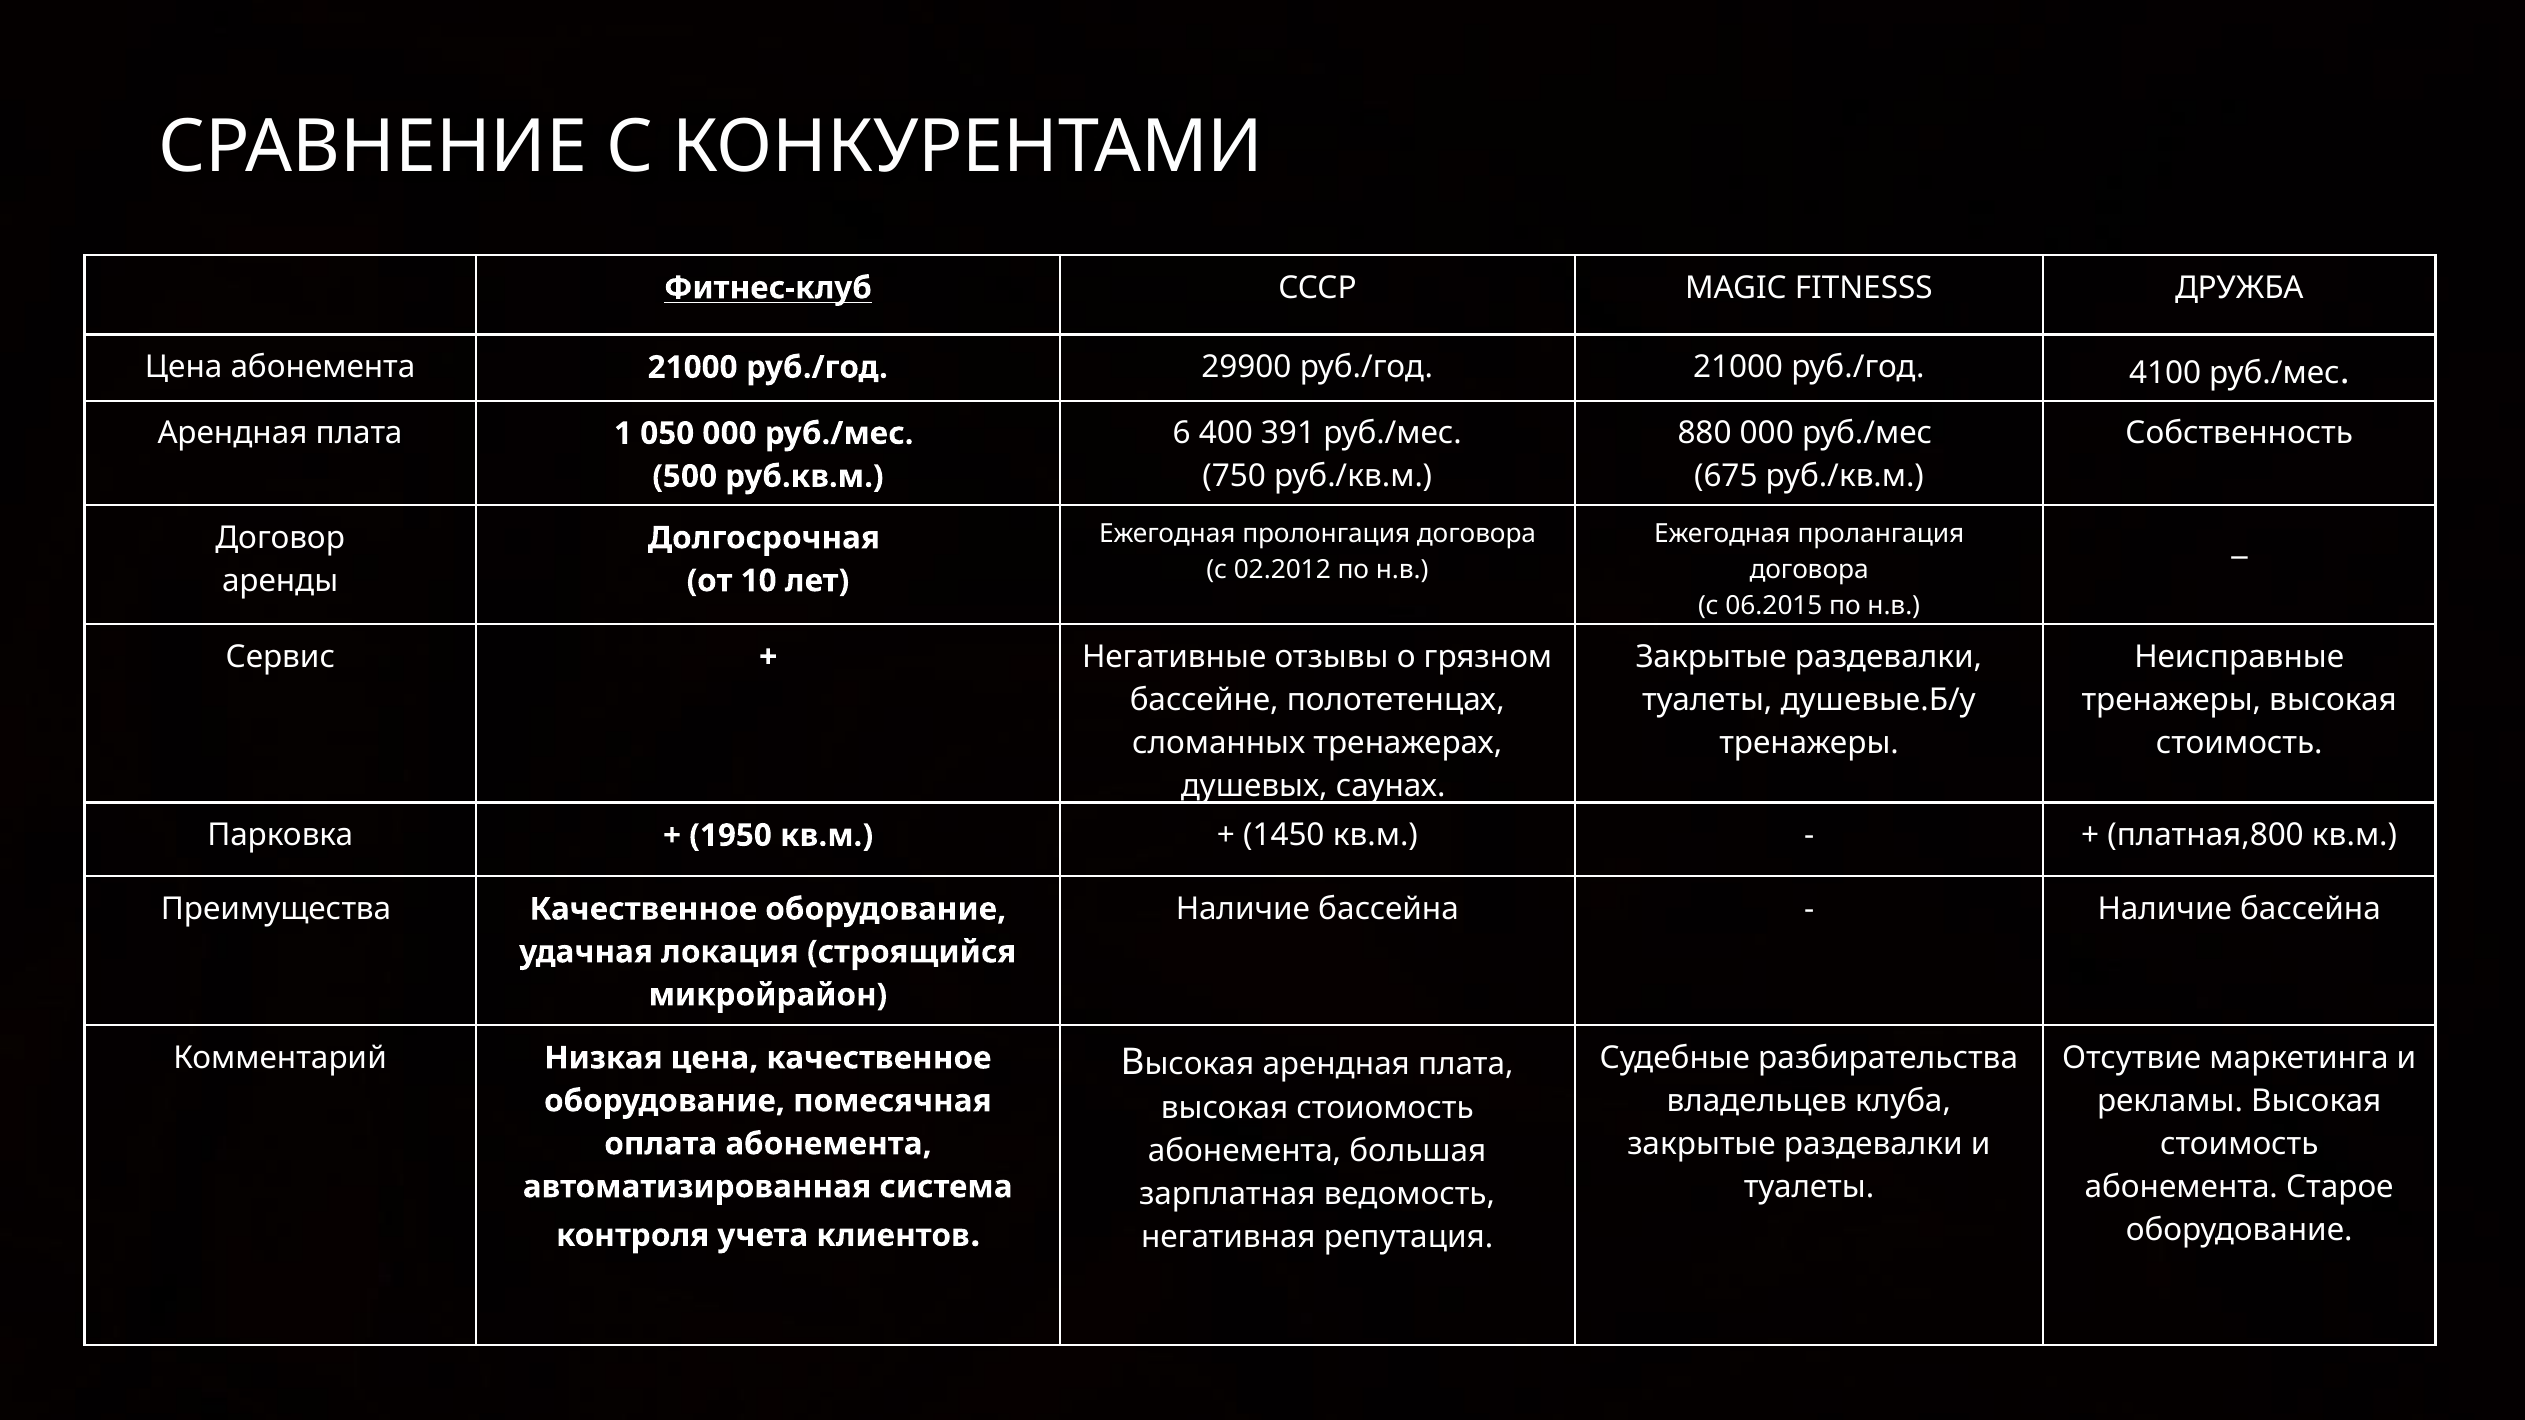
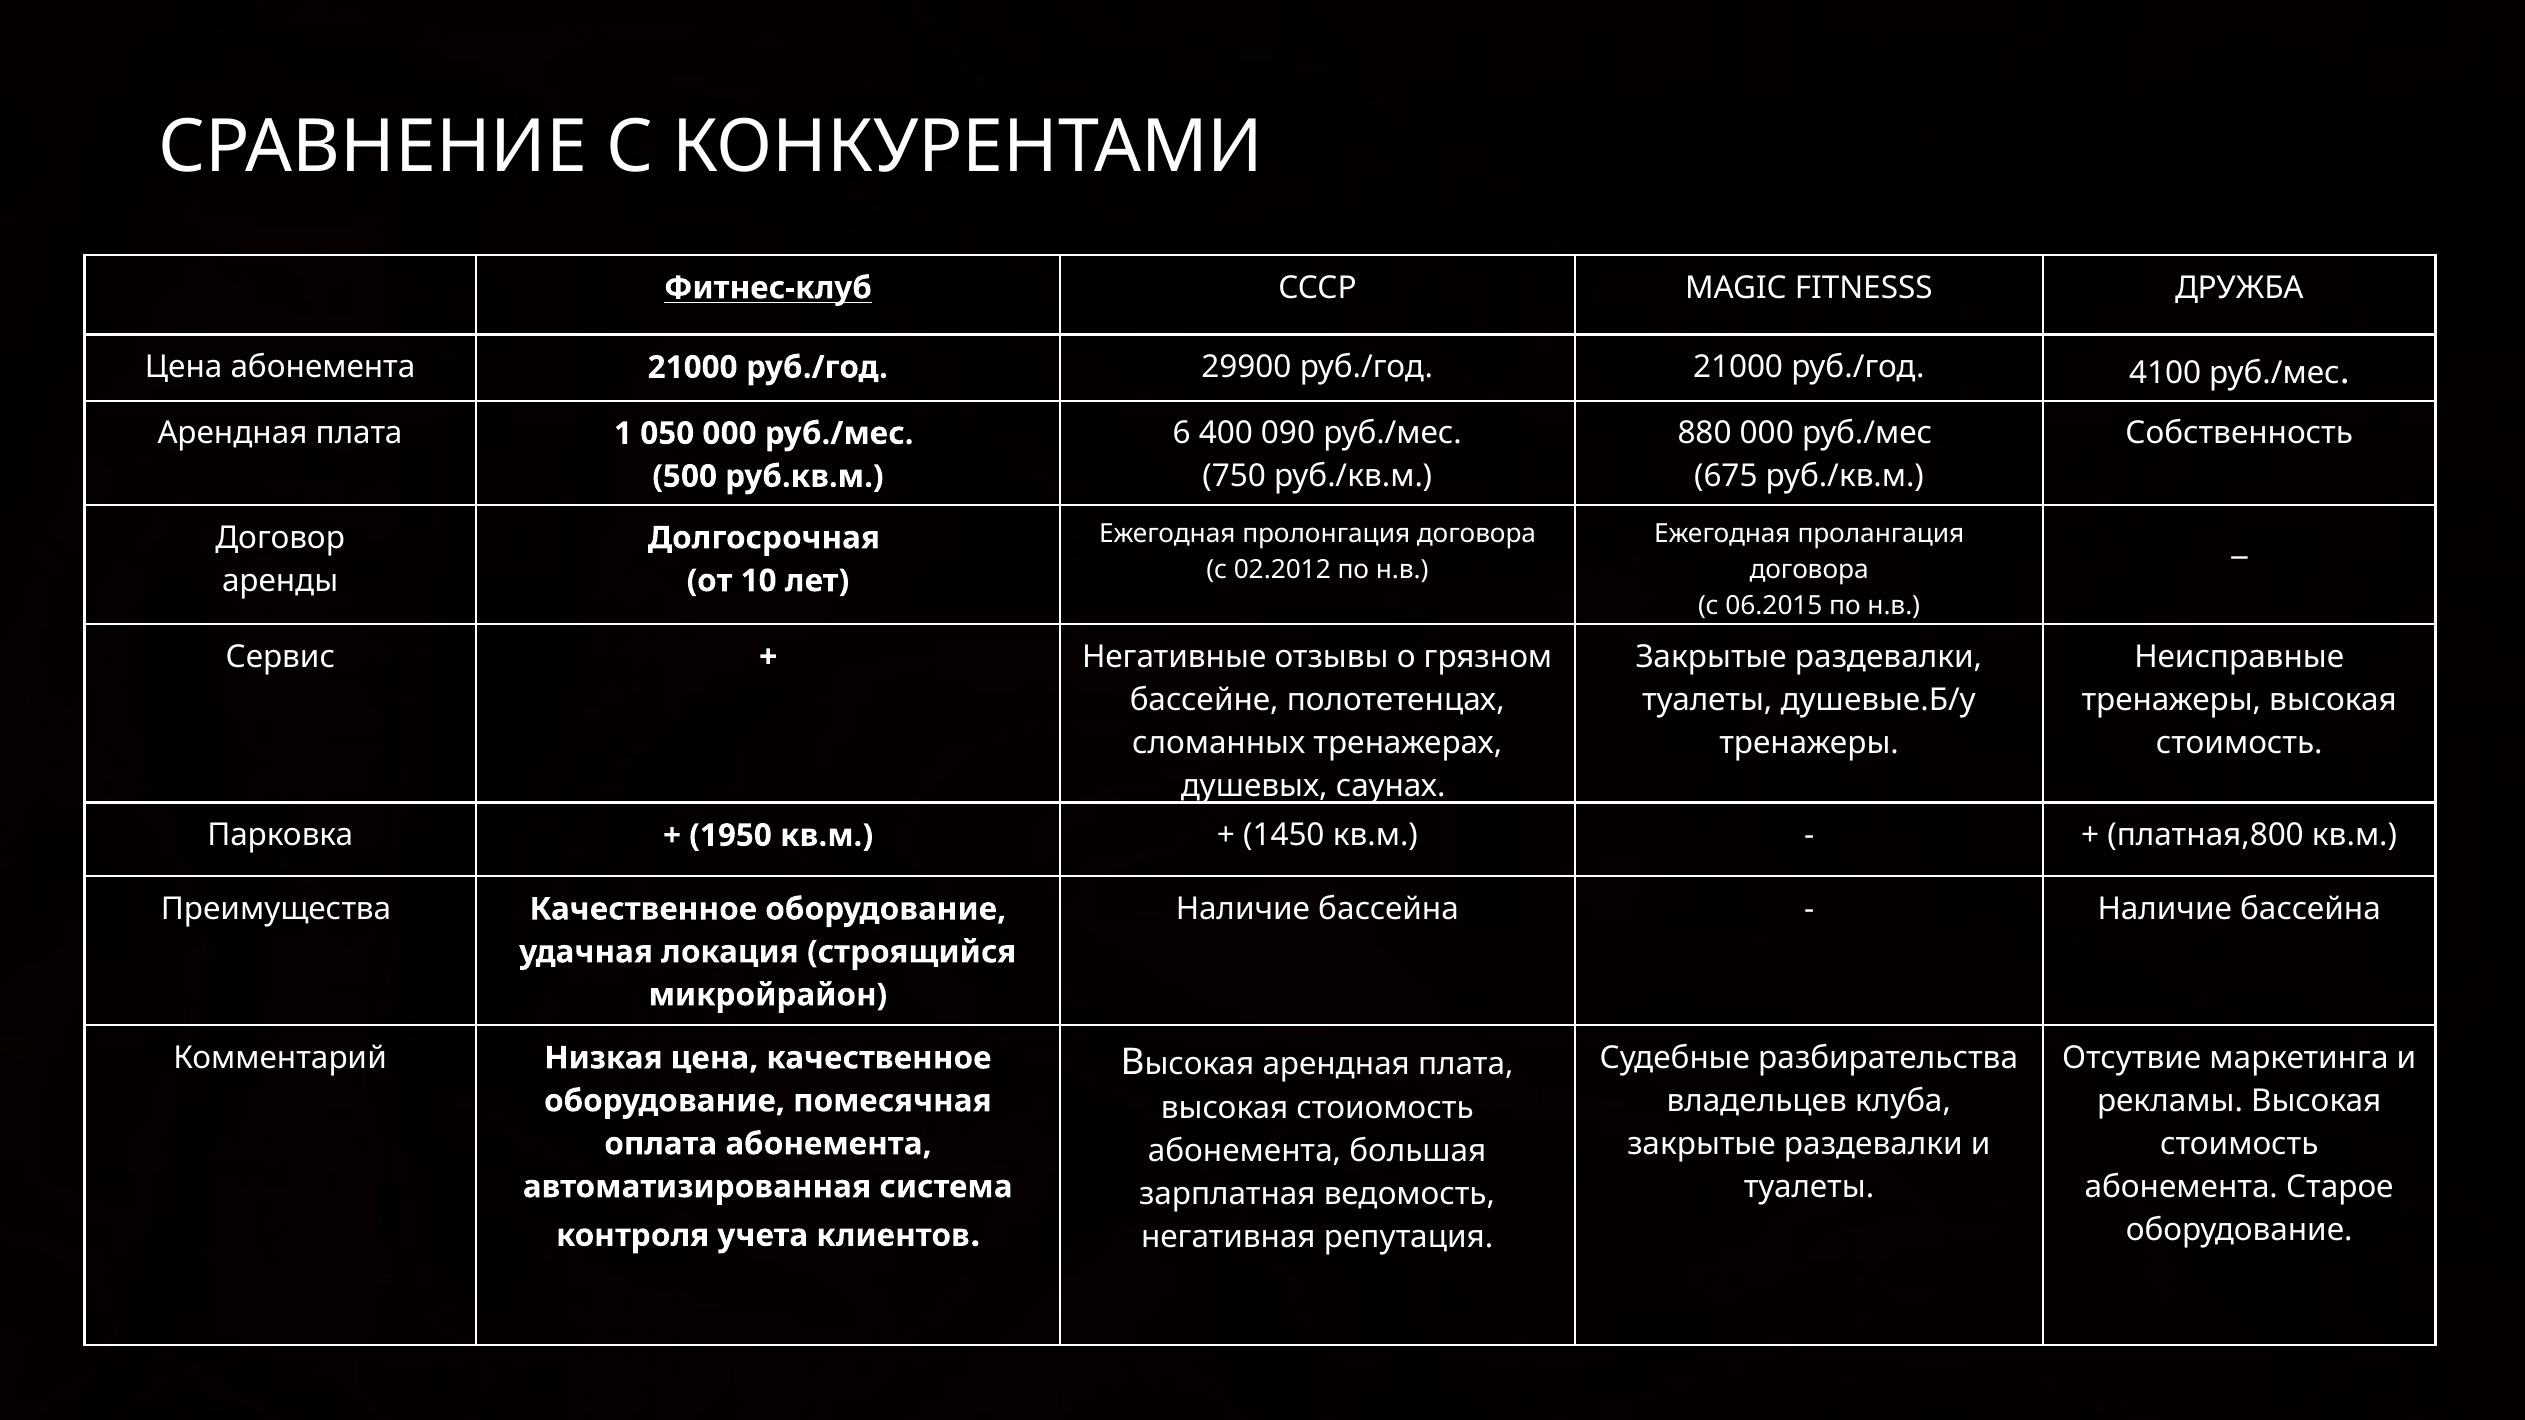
391: 391 -> 090 (1288, 434)
